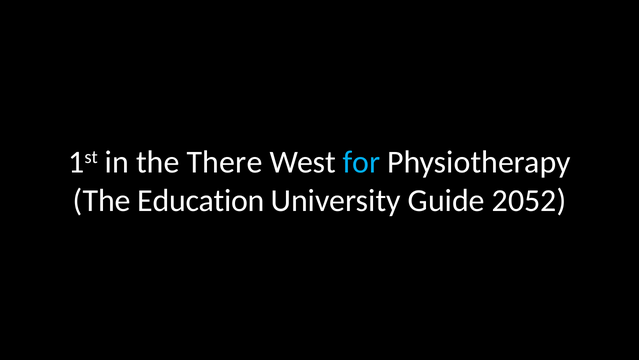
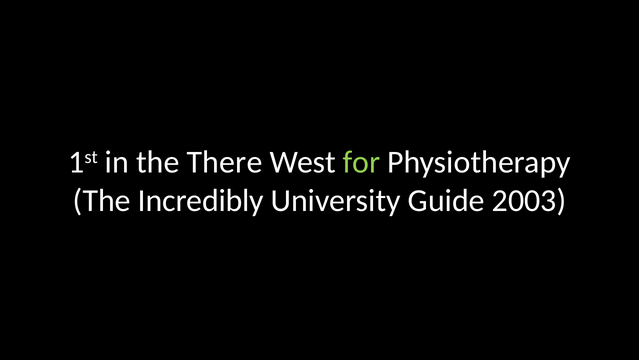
for colour: light blue -> light green (362, 162)
Education: Education -> Incredibly (201, 200)
2052: 2052 -> 2003 (529, 200)
